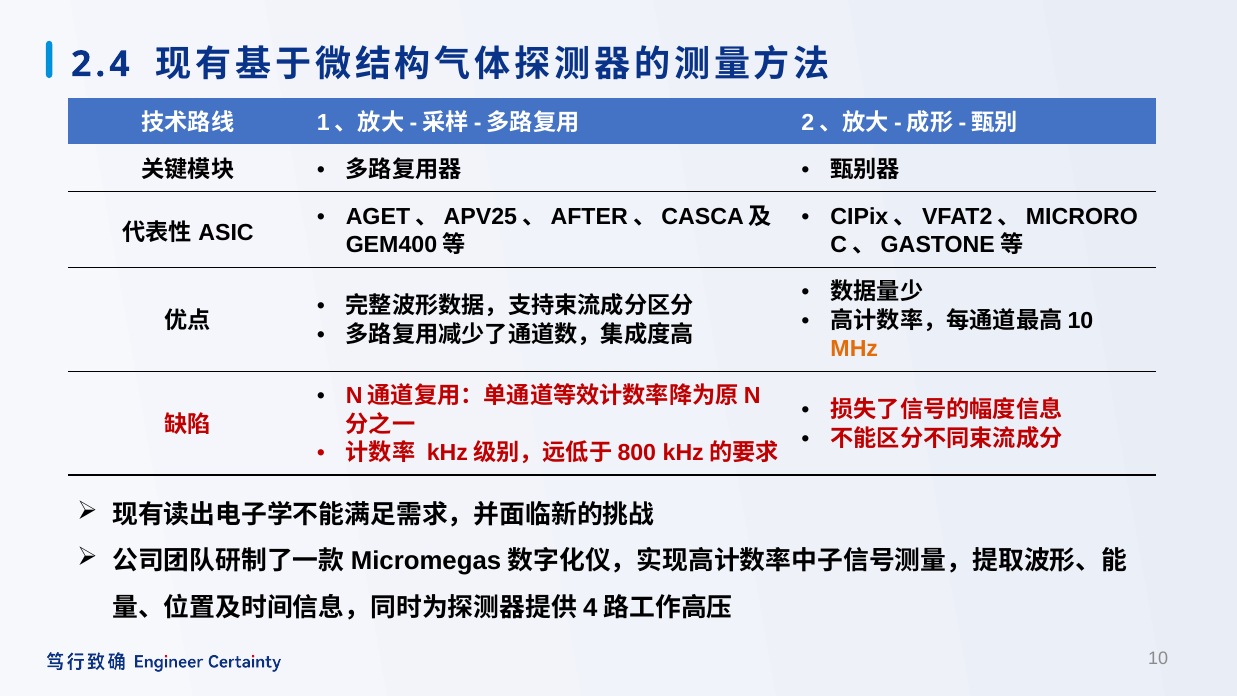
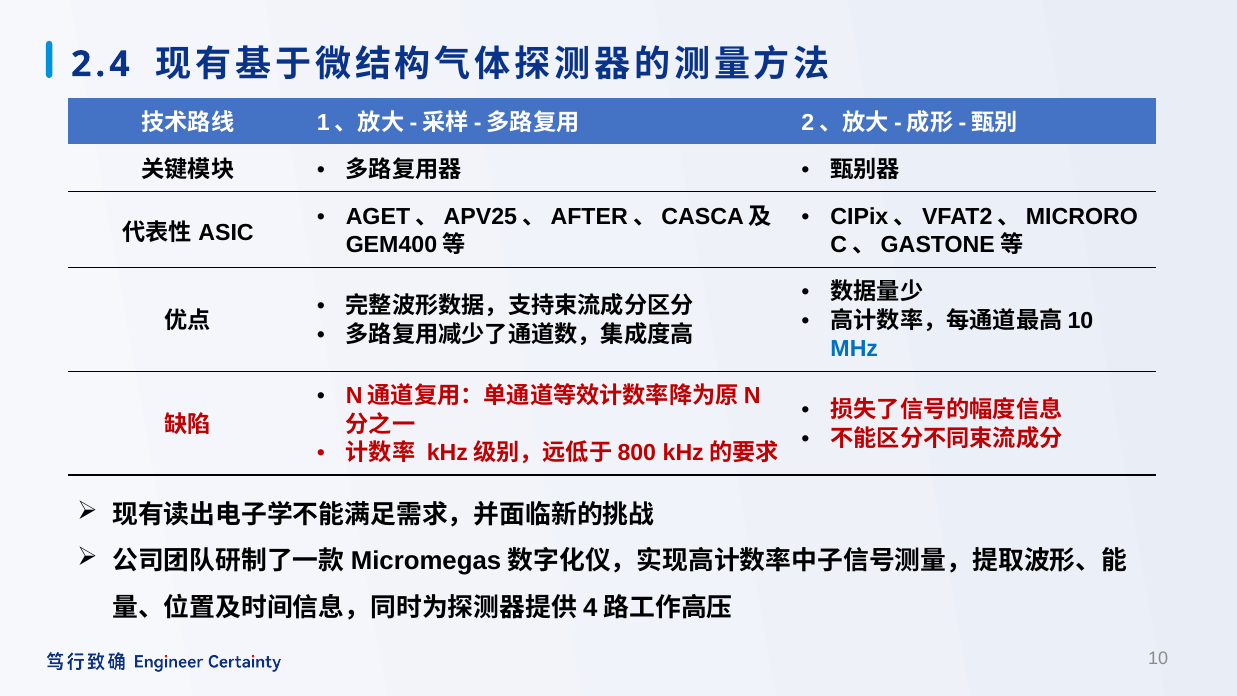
MHz colour: orange -> blue (854, 349)
